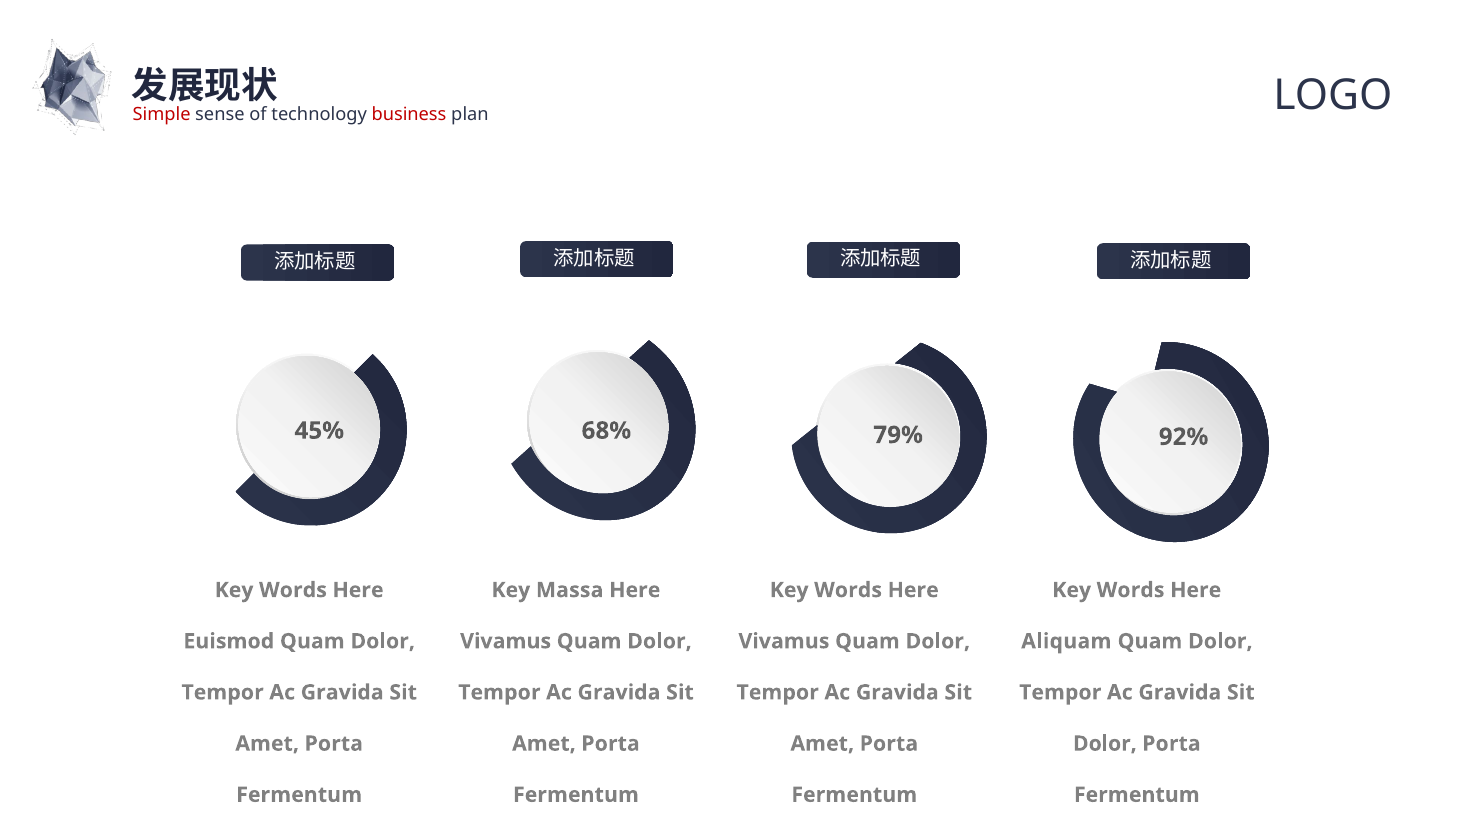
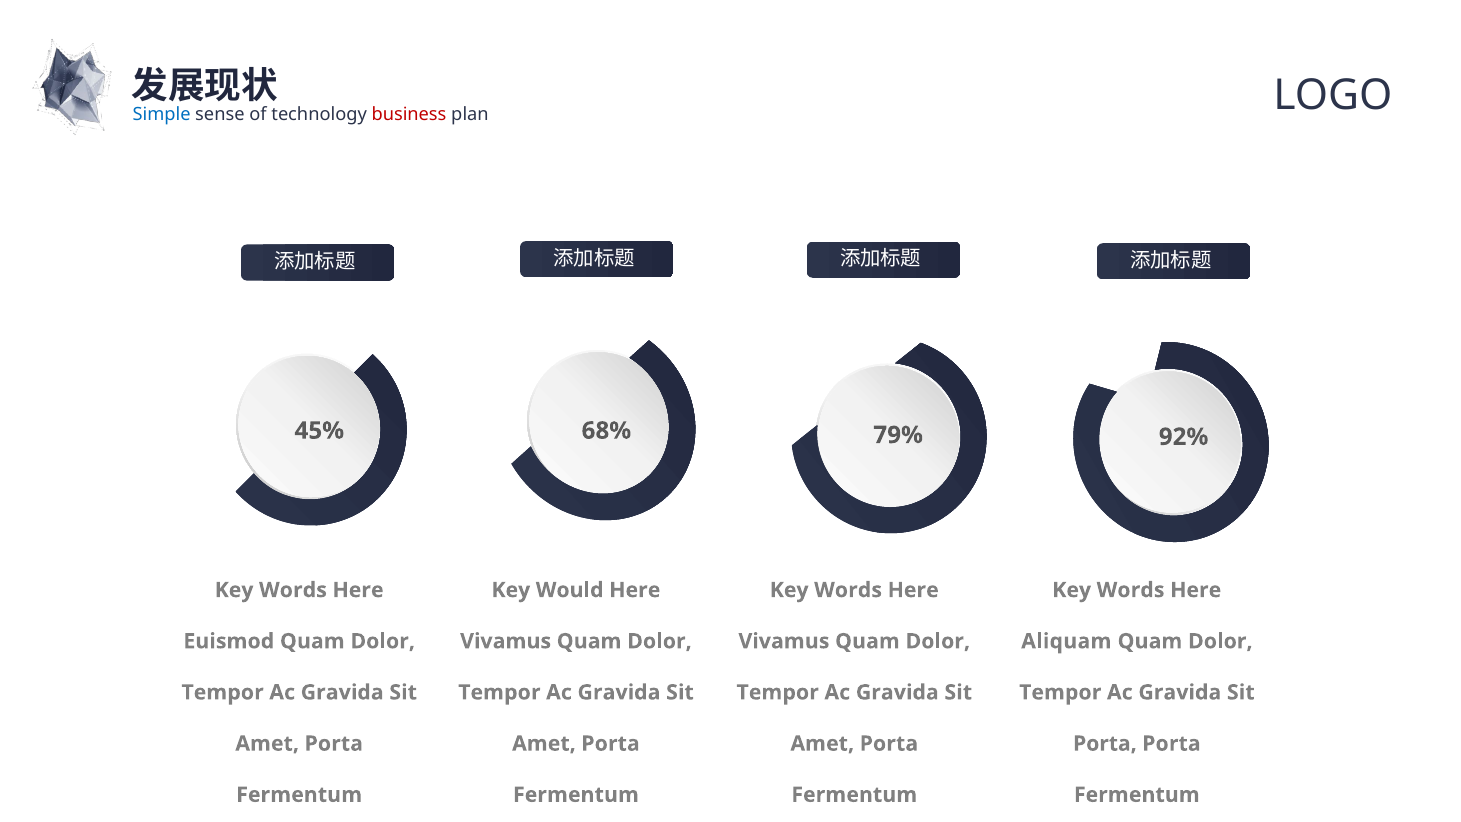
Simple colour: red -> blue (162, 115)
Massa: Massa -> Would (570, 590)
Dolor: Dolor -> Porta (1105, 743)
